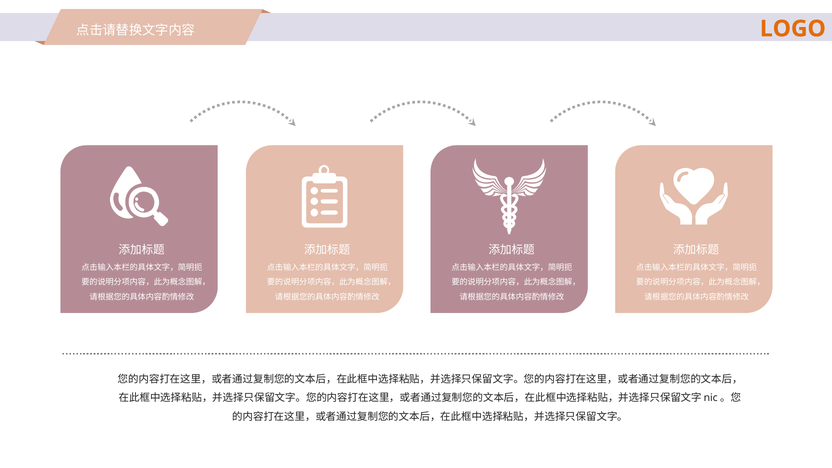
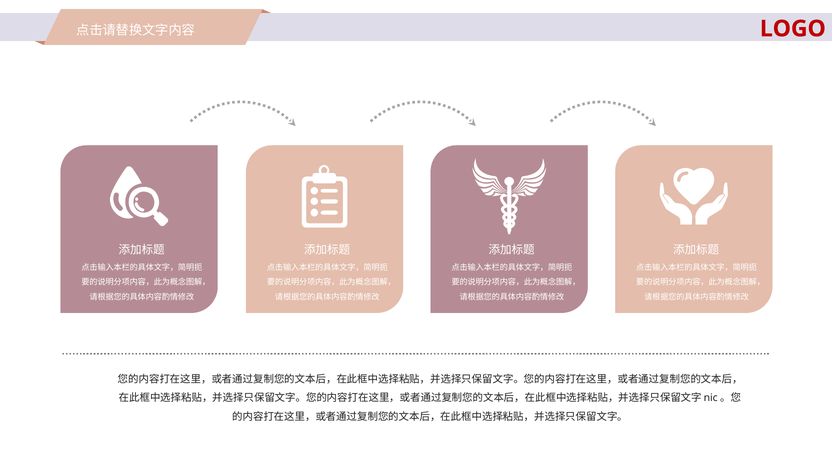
LOGO colour: orange -> red (793, 29)
